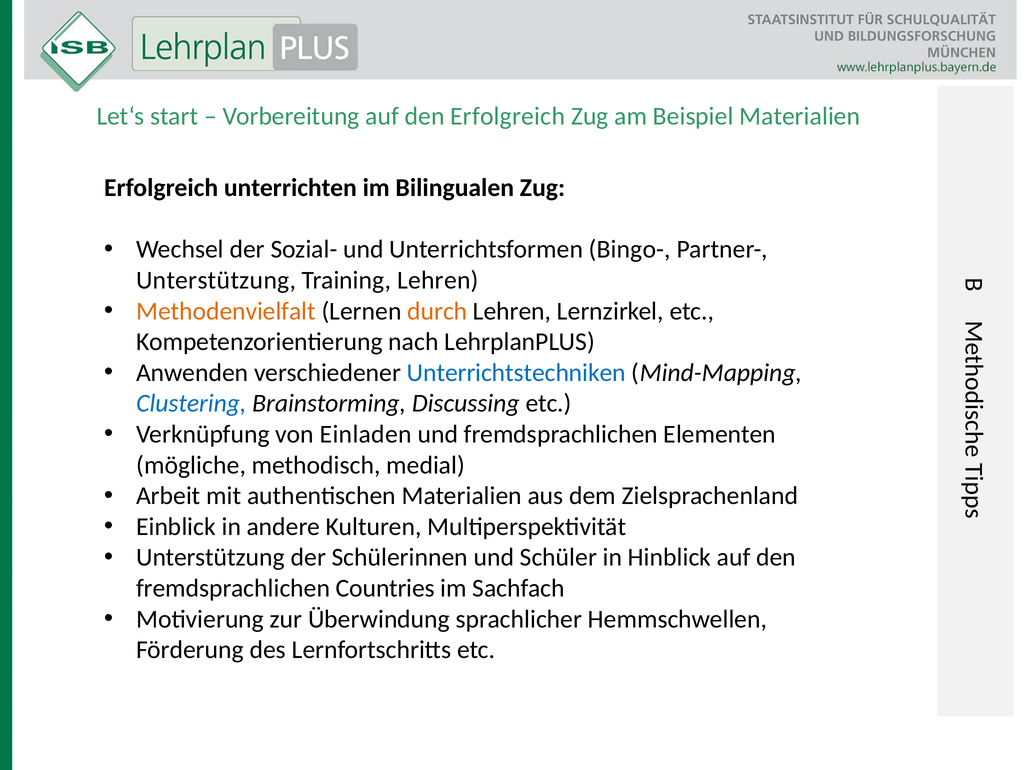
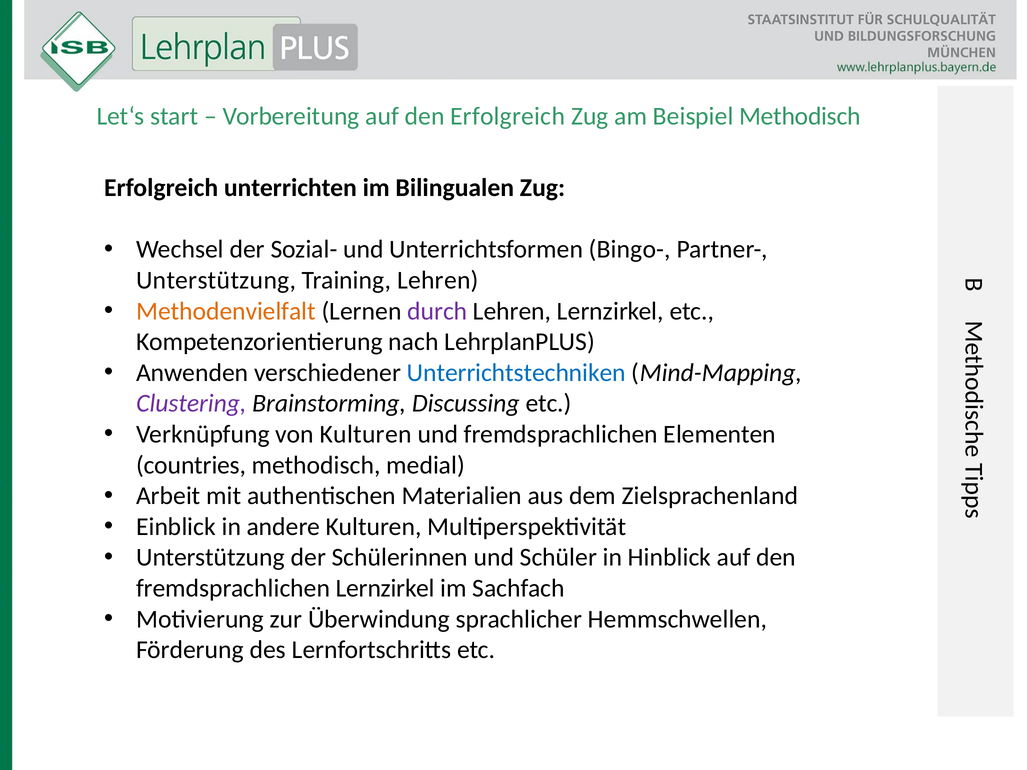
Beispiel Materialien: Materialien -> Methodisch (800, 116)
durch colour: orange -> purple (437, 311)
Clustering colour: blue -> purple (191, 404)
von Einladen: Einladen -> Kulturen (366, 434)
mögliche: mögliche -> countries (191, 465)
fremdsprachlichen Countries: Countries -> Lernzirkel (385, 589)
